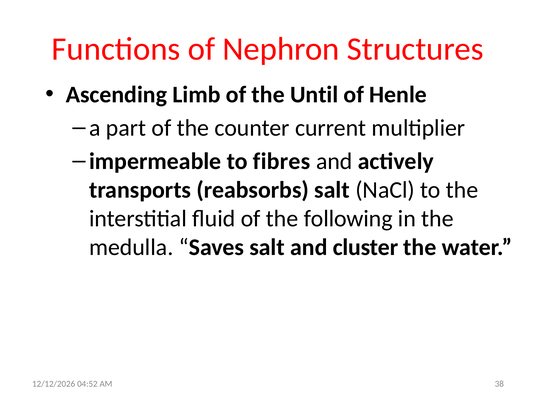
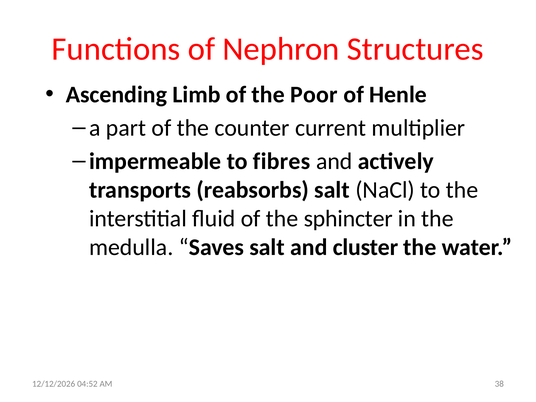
Until: Until -> Poor (314, 95)
following: following -> sphincter (348, 219)
